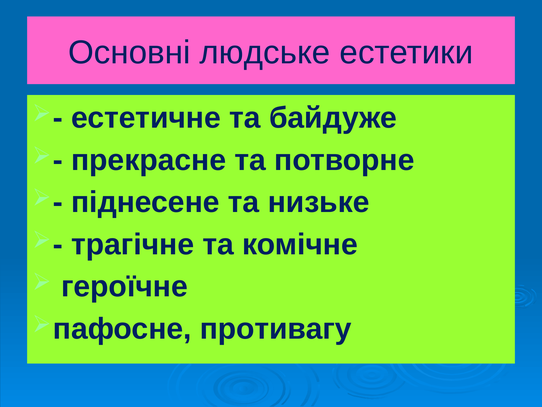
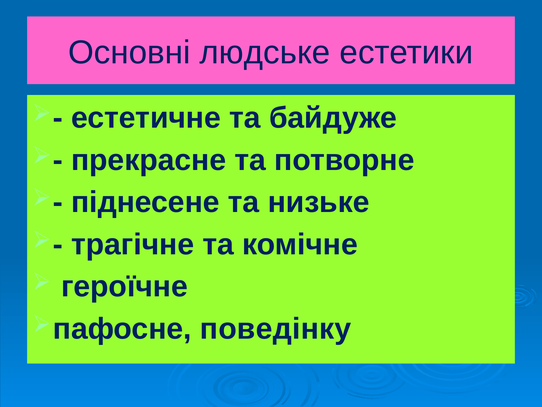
противагу: противагу -> поведінку (276, 328)
